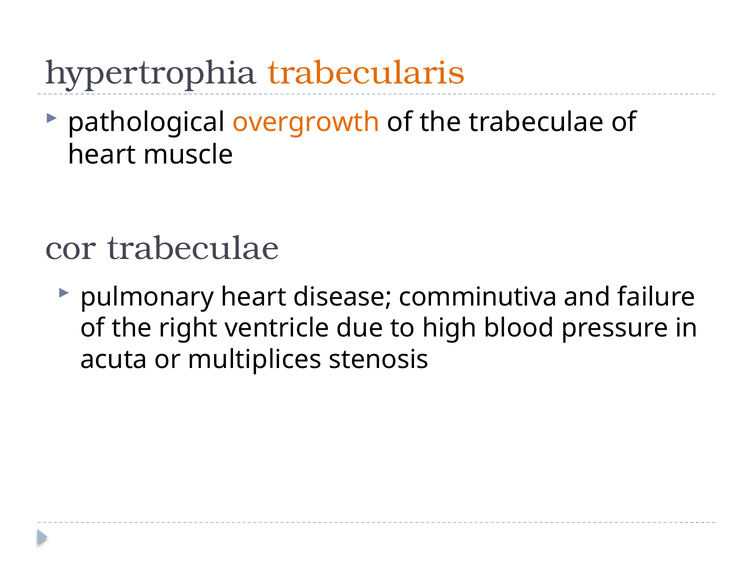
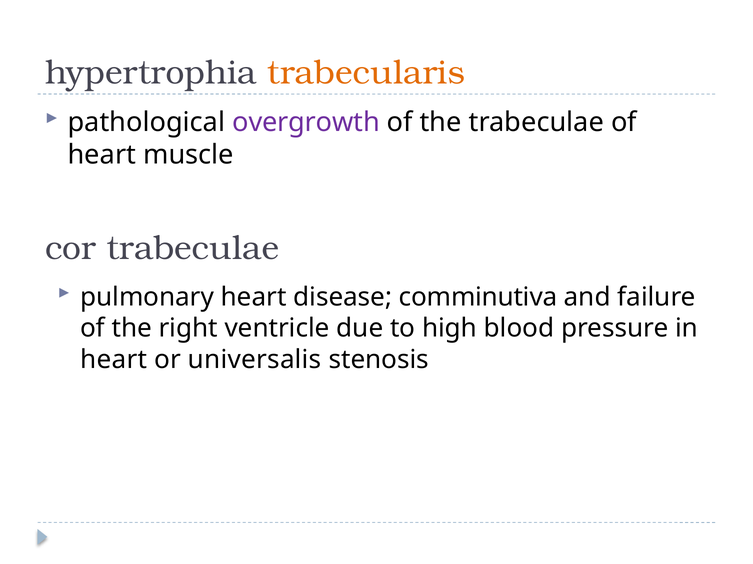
overgrowth colour: orange -> purple (306, 122)
acuta: acuta -> heart (114, 360)
multiplices: multiplices -> universalis (255, 360)
